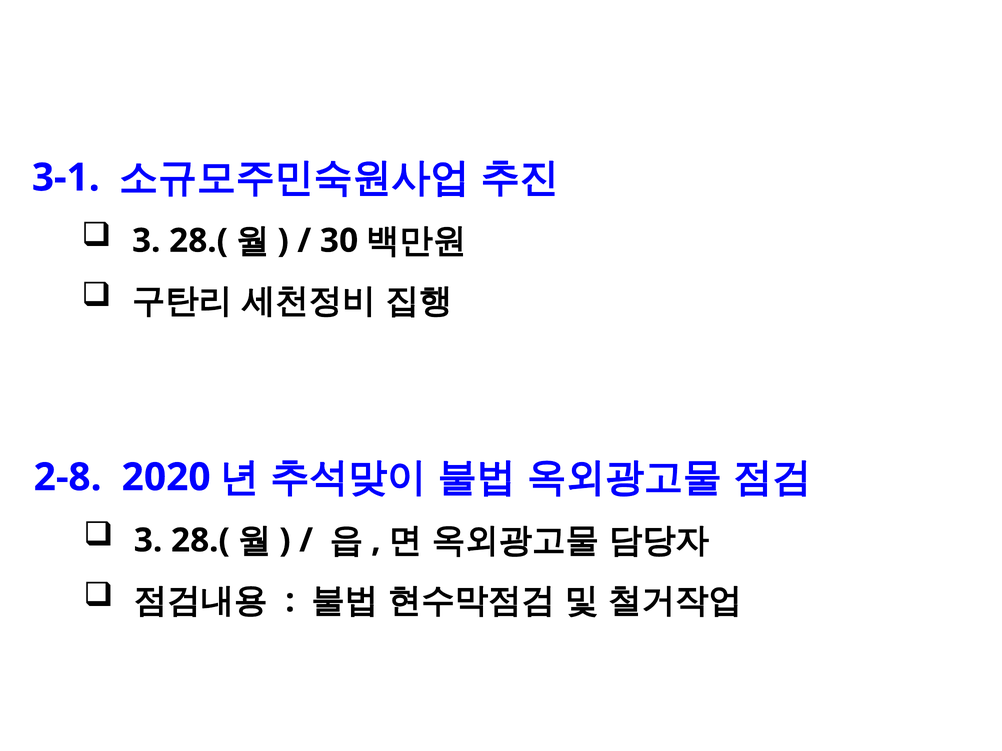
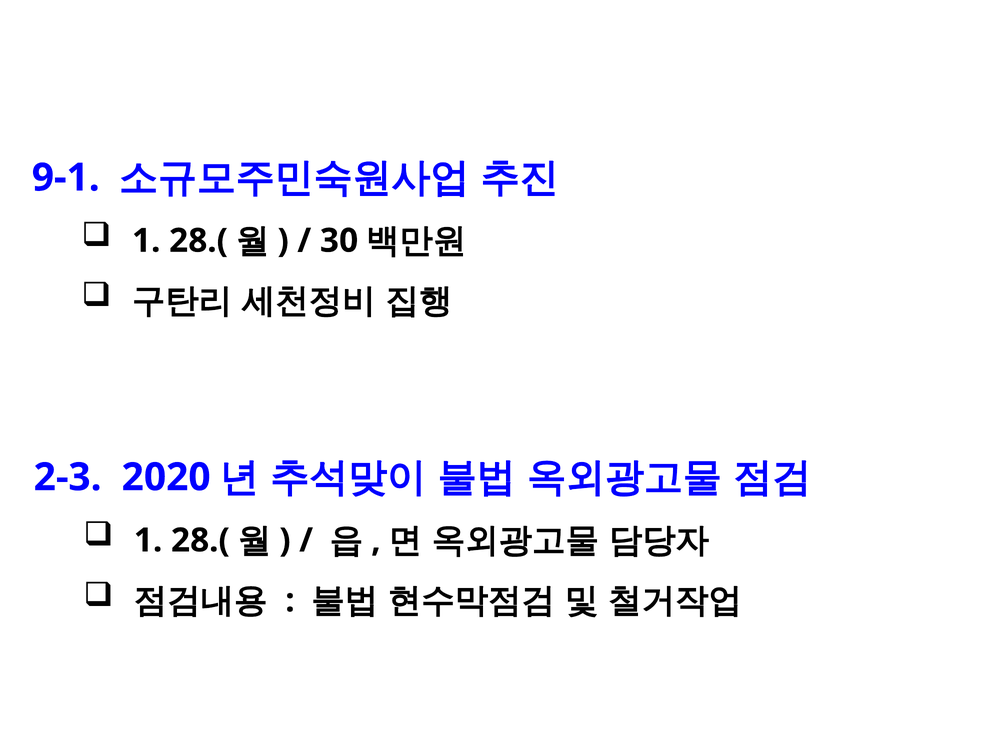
3-1: 3-1 -> 9-1 (66, 178)
3: 3 -> 1 (146, 241)
2-8: 2-8 -> 2-3 (68, 478)
3: 3 -> 1 (148, 541)
